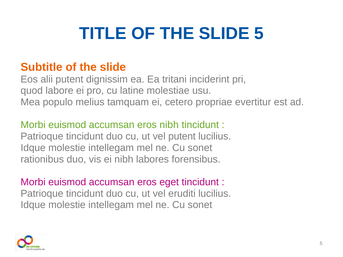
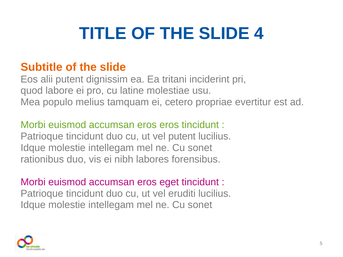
SLIDE 5: 5 -> 4 (259, 34)
eros nibh: nibh -> eros (169, 125)
